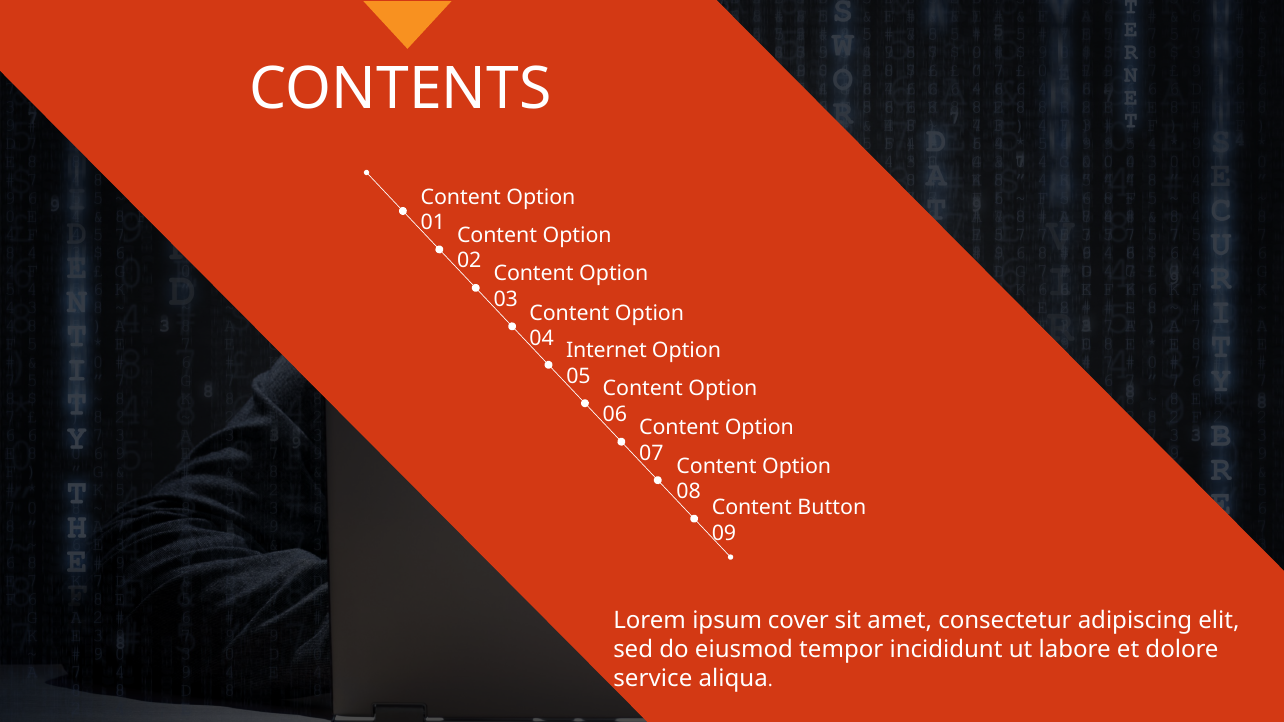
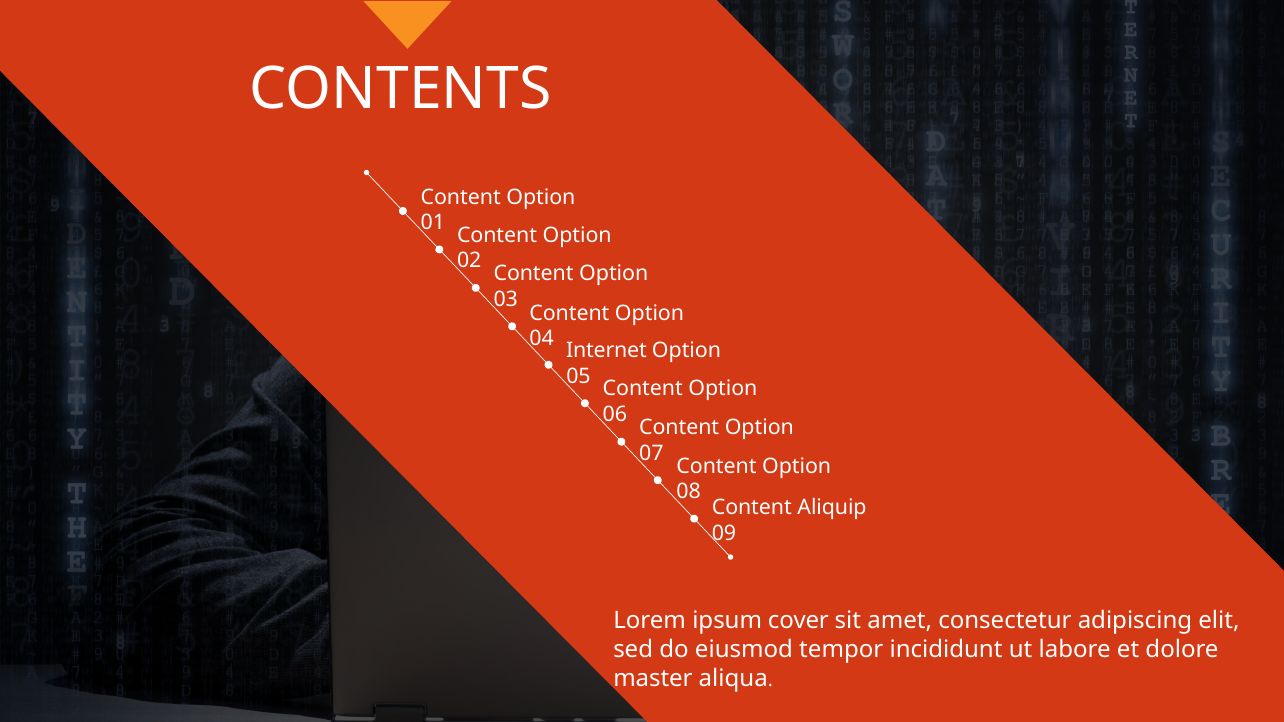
Button: Button -> Aliquip (832, 508)
service: service -> master (653, 679)
